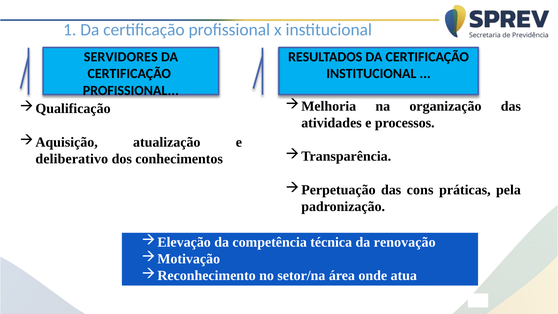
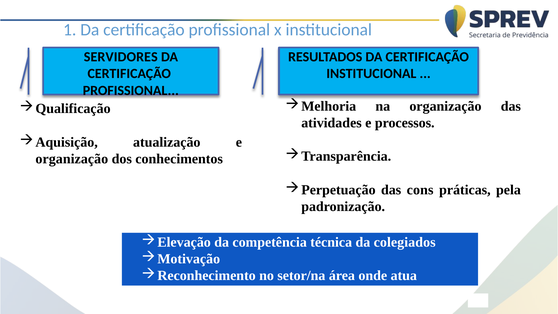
deliberativo: deliberativo -> organização (72, 159)
renovação: renovação -> colegiados (405, 242)
